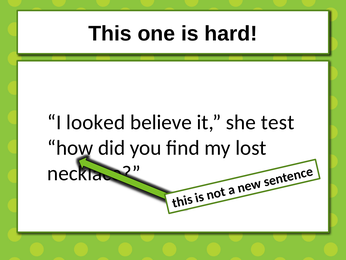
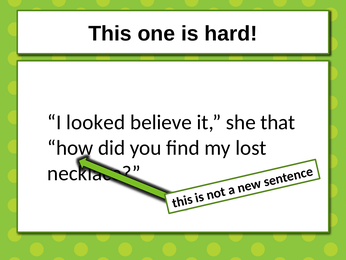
test: test -> that (278, 122)
